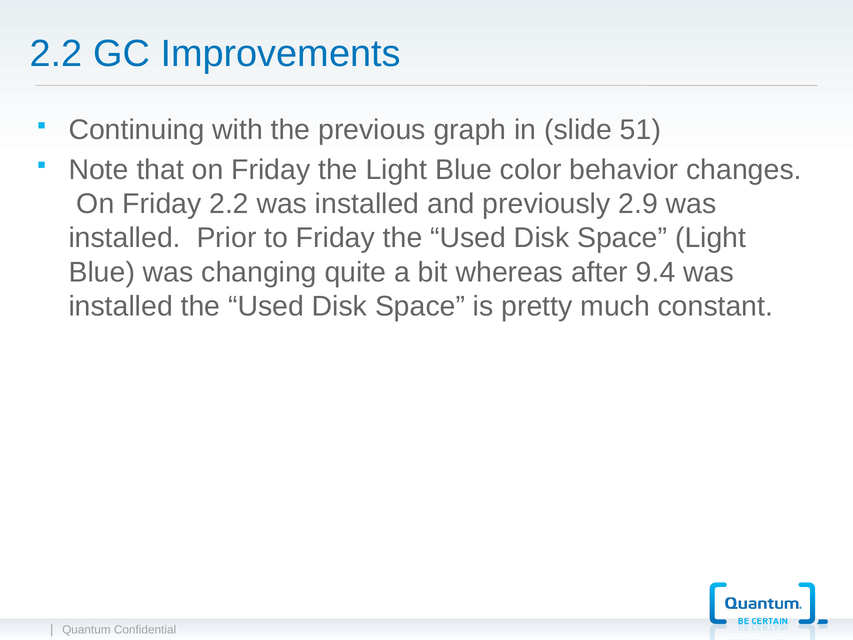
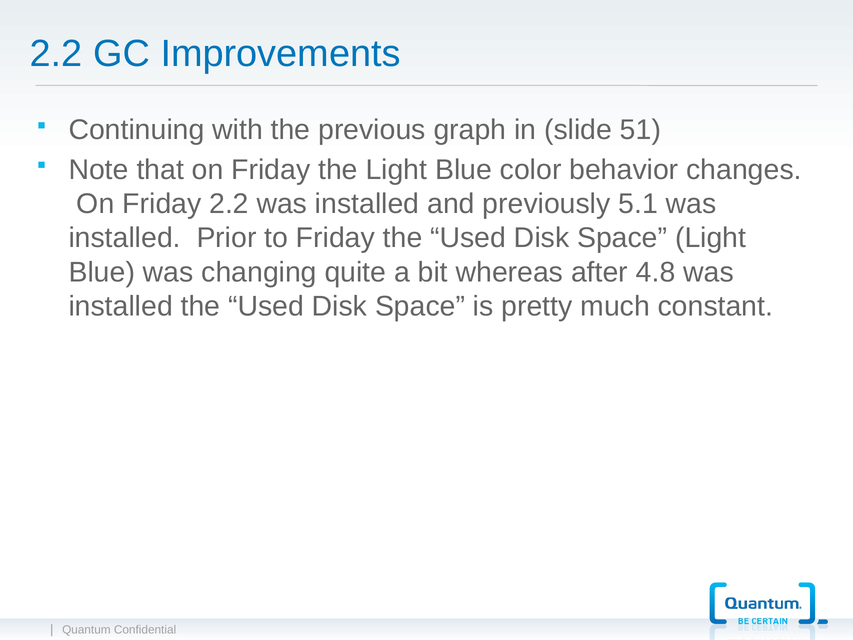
2.9: 2.9 -> 5.1 (638, 204)
9.4: 9.4 -> 4.8 (656, 272)
